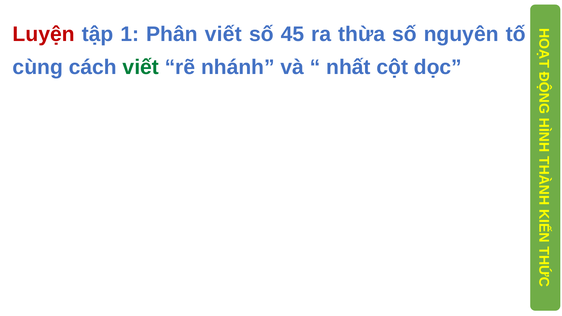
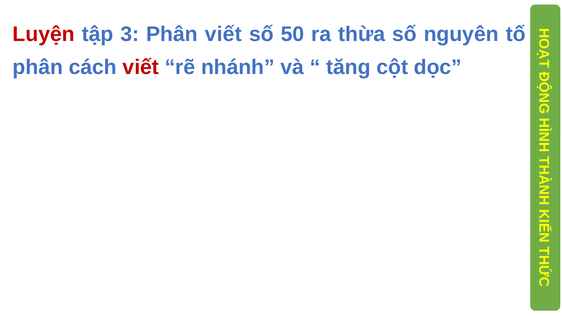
1: 1 -> 3 (130, 34)
45: 45 -> 50 (293, 34)
cùng: cùng -> phân (38, 67)
viết colour: green -> red (141, 67)
nhất: nhất -> tăng (348, 67)
